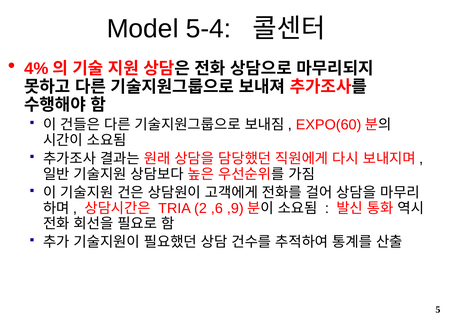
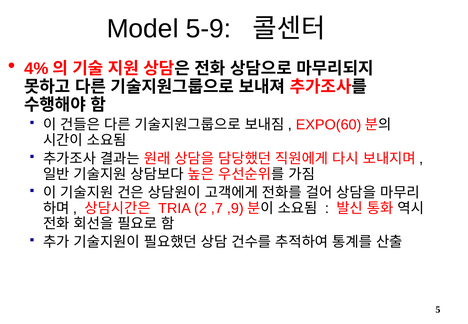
5-4: 5-4 -> 5-9 (209, 29)
,6: ,6 -> ,7 (217, 208)
